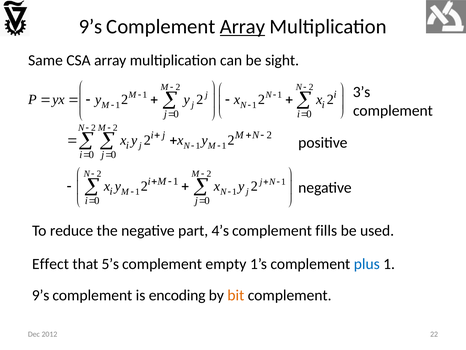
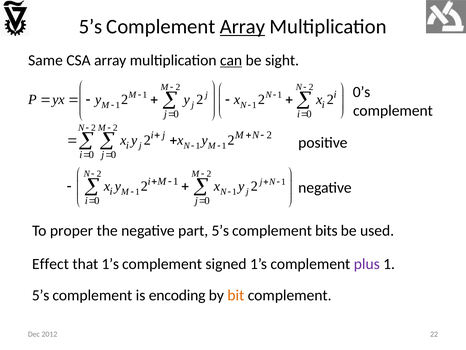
9’s: 9’s -> 5’s (90, 27)
can underline: none -> present (231, 60)
3’s: 3’s -> 0’s (362, 92)
reduce: reduce -> proper (72, 230)
part 4’s: 4’s -> 5’s (220, 230)
fills: fills -> bits (326, 230)
that 5’s: 5’s -> 1’s (110, 264)
empty: empty -> signed (226, 264)
plus colour: blue -> purple (367, 264)
9’s: 9’s -> 5’s (41, 295)
